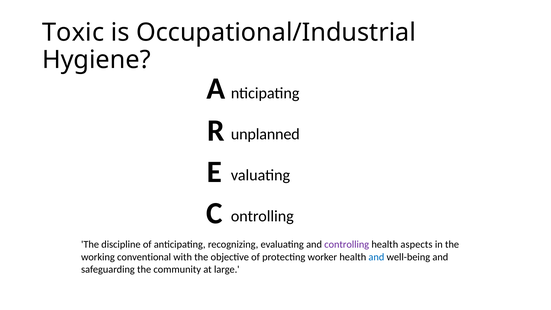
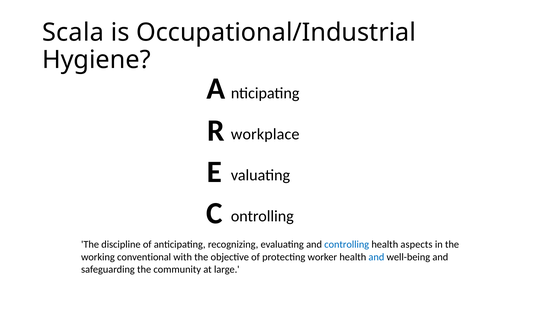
Toxic: Toxic -> Scala (73, 33)
unplanned: unplanned -> workplace (265, 134)
controlling colour: purple -> blue (347, 245)
